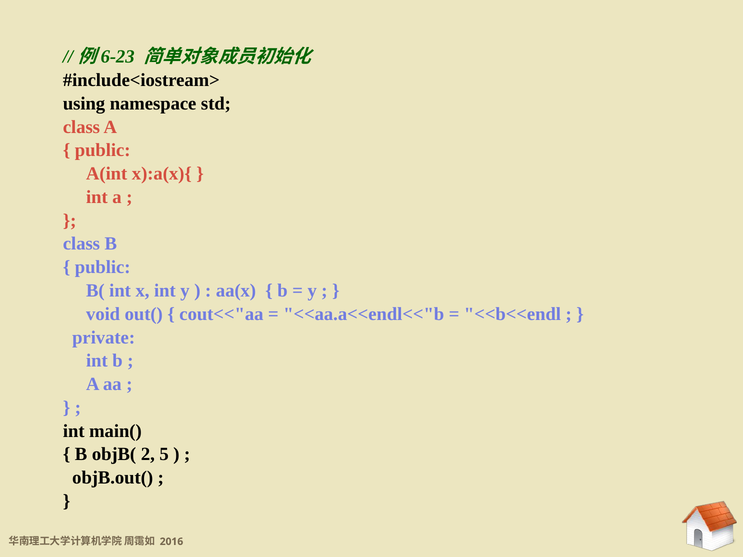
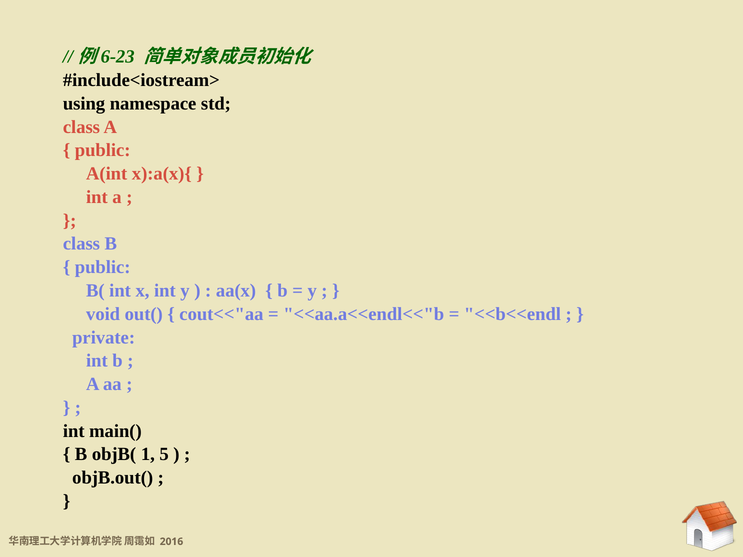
2: 2 -> 1 (148, 455)
